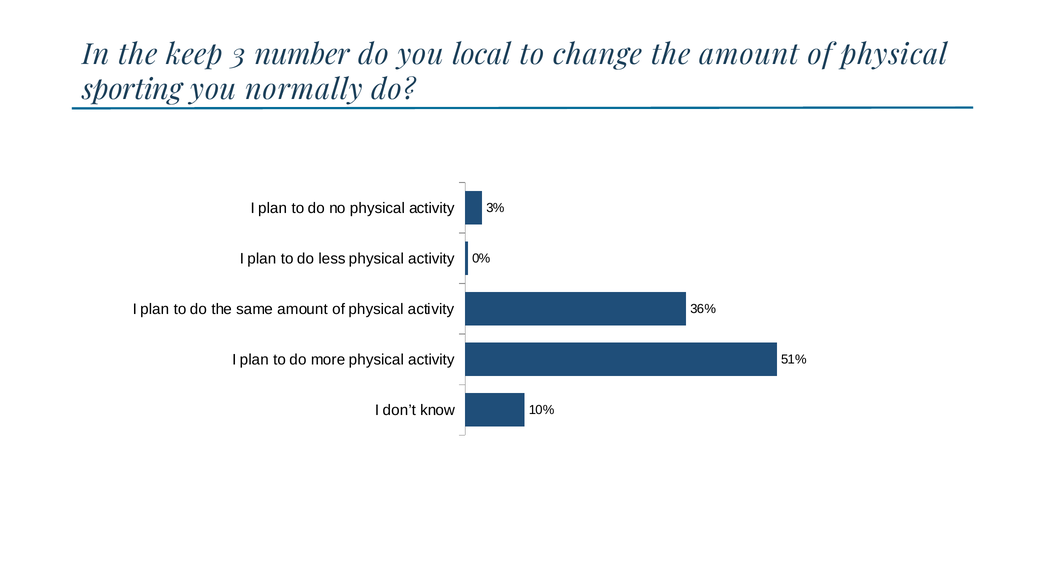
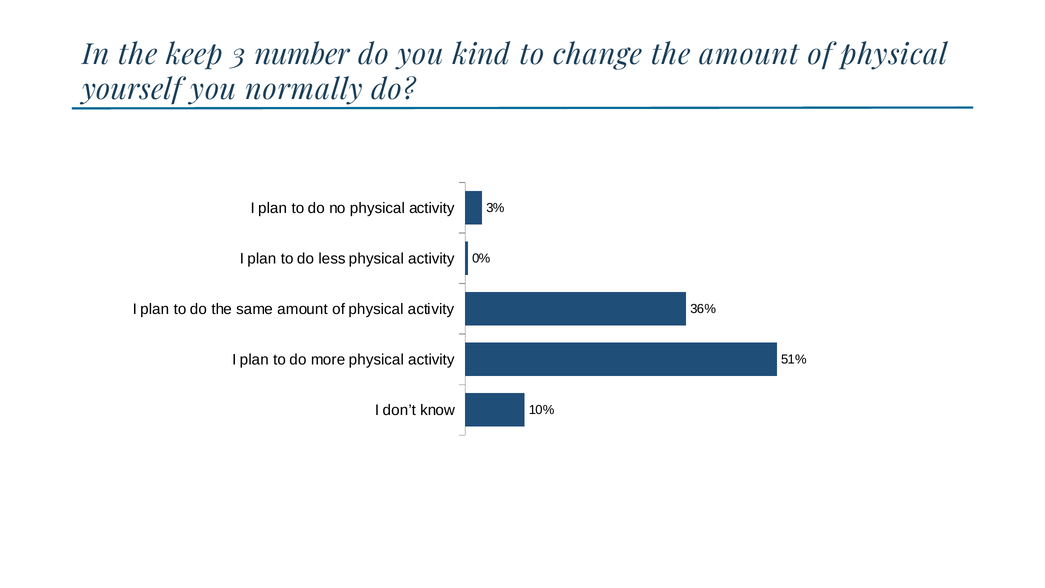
local: local -> kind (482, 54)
sporting: sporting -> yourself (132, 89)
